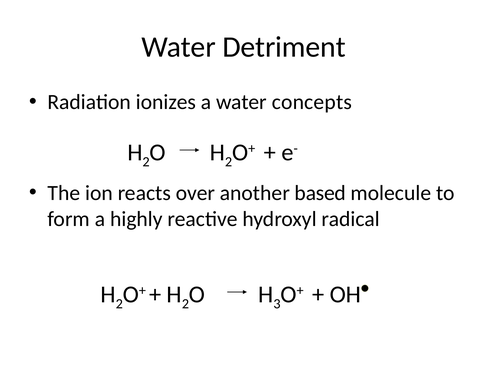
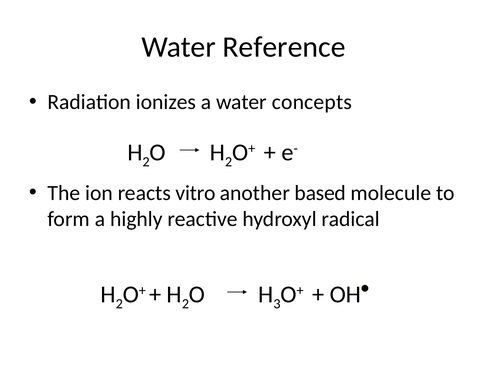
Detriment: Detriment -> Reference (284, 47)
over: over -> vitro (195, 193)
